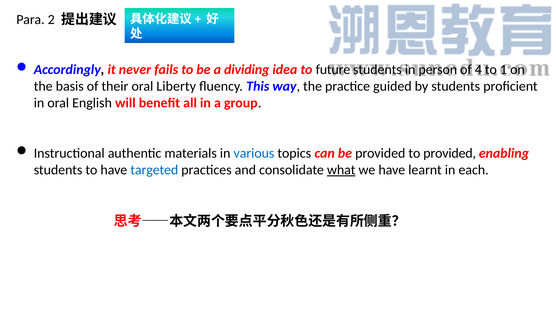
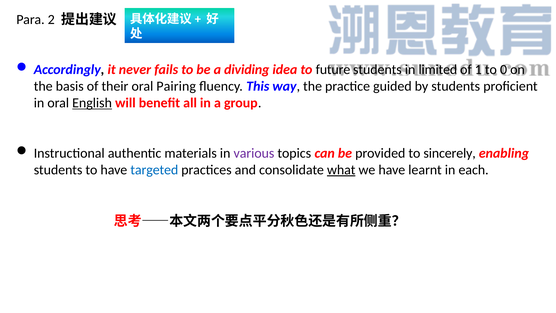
person: person -> limited (438, 70)
4: 4 -> 1 (478, 70)
1: 1 -> 0 (504, 70)
Liberty: Liberty -> Pairing (176, 86)
English underline: none -> present (92, 103)
various colour: blue -> purple (254, 153)
to provided: provided -> sincerely (450, 153)
